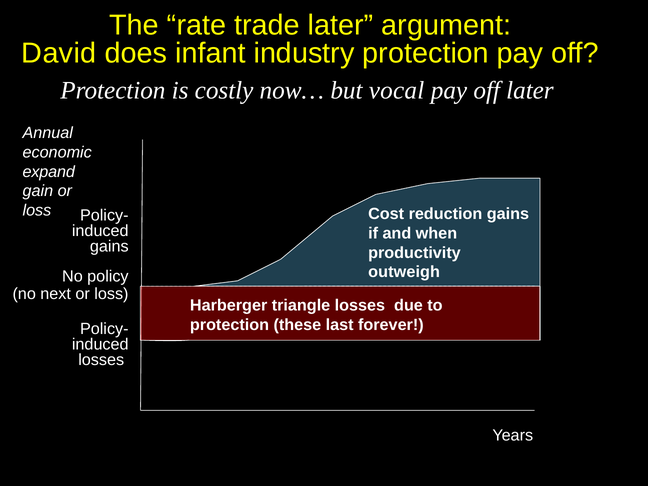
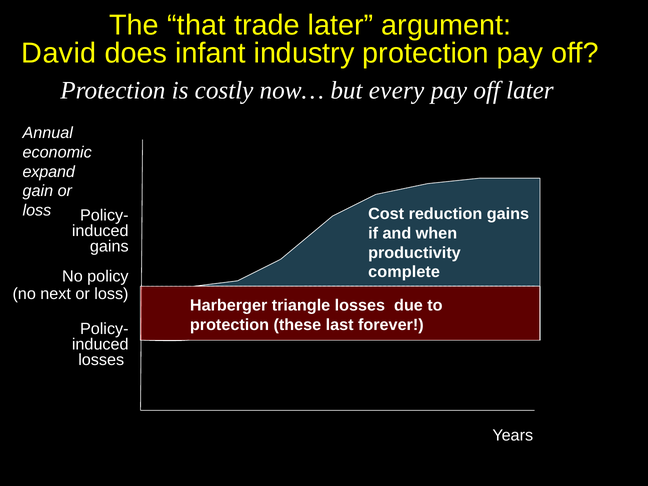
rate: rate -> that (196, 25)
vocal: vocal -> every (397, 90)
outweigh: outweigh -> complete (404, 272)
